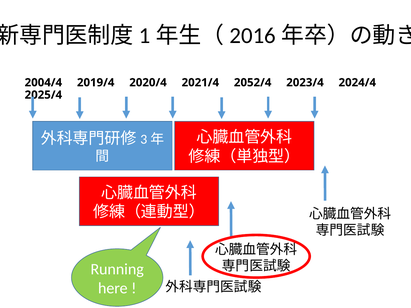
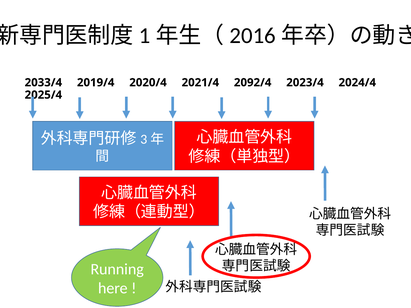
2004/4: 2004/4 -> 2033/4 (43, 83)
2052/4: 2052/4 -> 2092/4 (253, 83)
